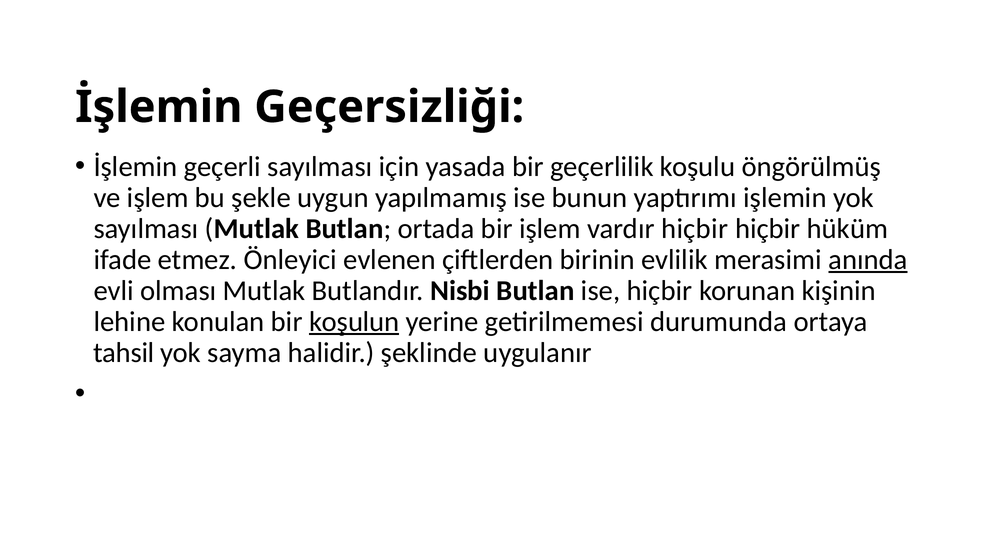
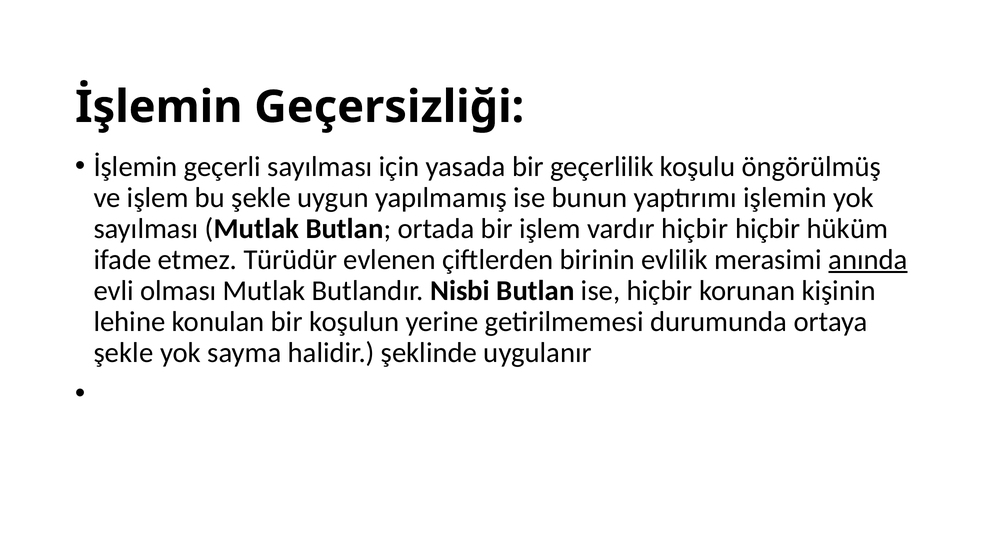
Önleyici: Önleyici -> Türüdür (290, 260)
koşulun underline: present -> none (354, 322)
tahsil: tahsil -> şekle (124, 353)
